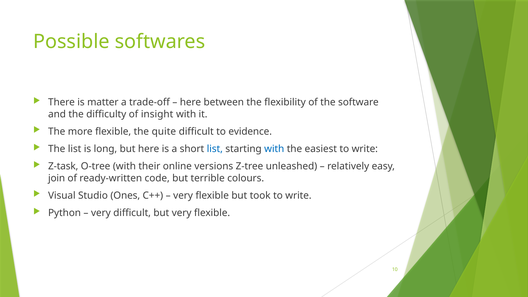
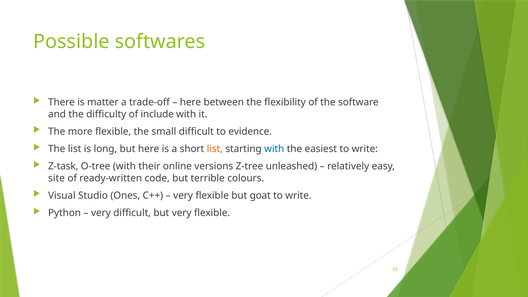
insight: insight -> include (157, 114)
quite: quite -> small (164, 131)
list colour: blue -> orange (215, 149)
join: join -> site (57, 178)
took: took -> goat (260, 195)
